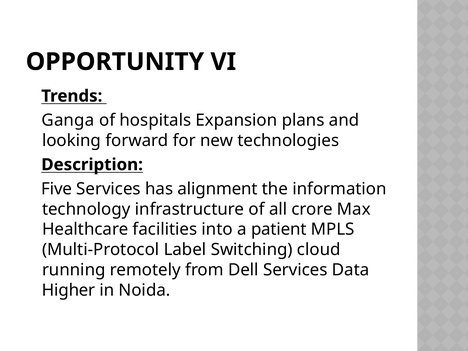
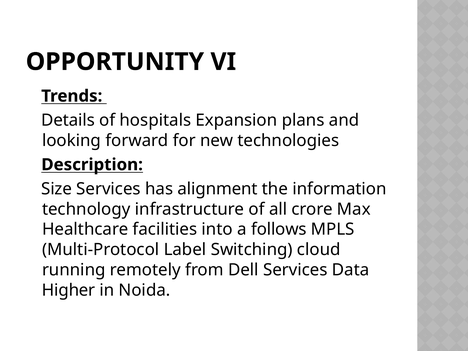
Ganga: Ganga -> Details (68, 120)
Five: Five -> Size (57, 189)
patient: patient -> follows (279, 229)
